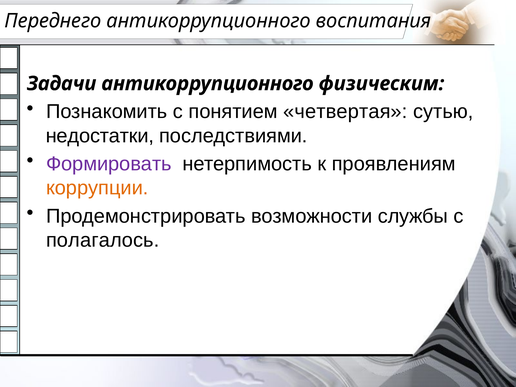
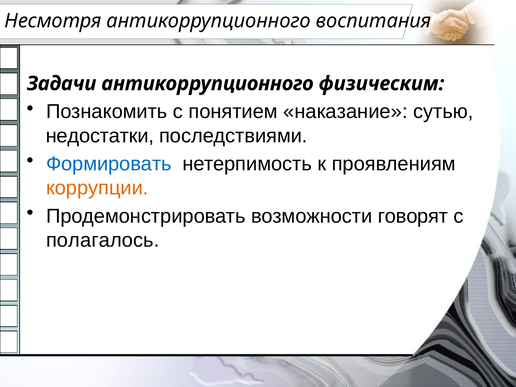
Переднего: Переднего -> Несмотря (53, 21)
четвертая: четвертая -> наказание (345, 112)
Формировать colour: purple -> blue (109, 164)
службы: службы -> говорят (413, 216)
